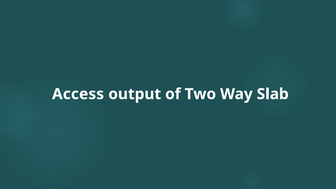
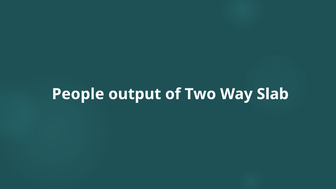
Access: Access -> People (78, 94)
